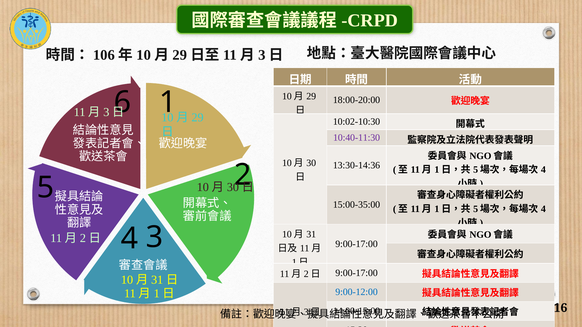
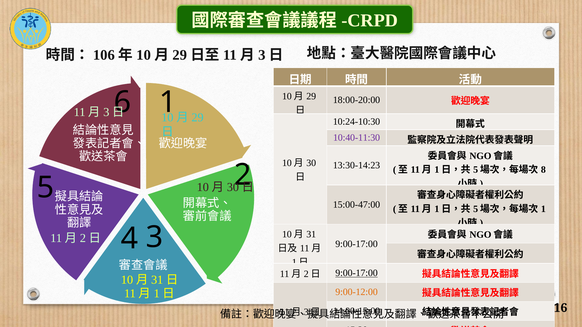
10:02-10:30: 10:02-10:30 -> 10:24-10:30 (357, 122)
13:30-14:36: 13:30-14:36 -> 13:30-14:23 (357, 166)
4: 4 -> 8 (543, 170)
15:00-35:00: 15:00-35:00 -> 15:00-47:00 (357, 205)
4: 4 -> 1 (543, 209)
9:00-17:00 underline: none -> present (357, 273)
9:00-12:00 colour: blue -> orange (357, 292)
